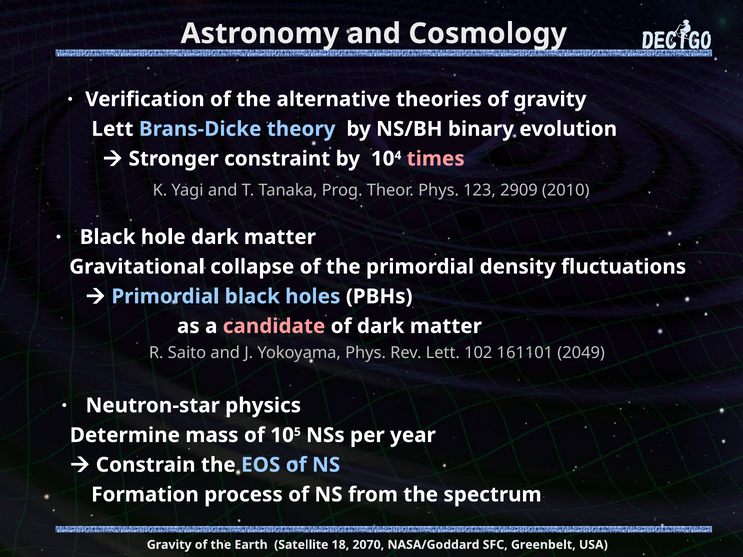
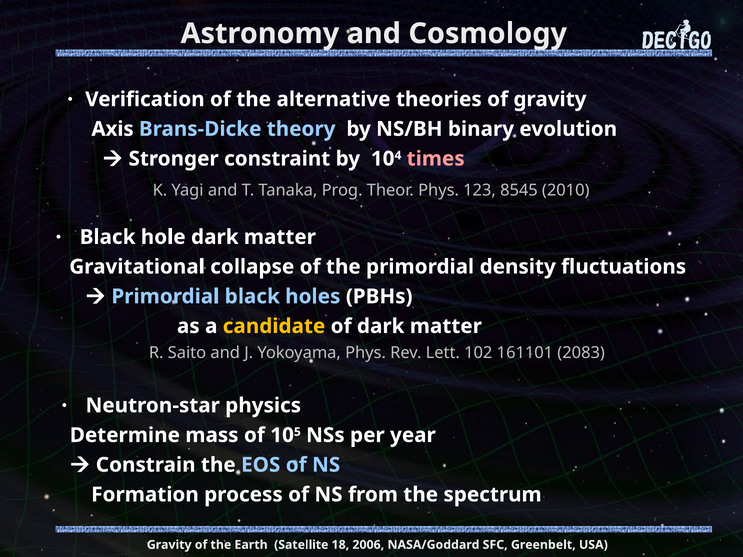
Lett: Lett -> Axis (113, 129)
2909: 2909 -> 8545 (519, 190)
candidate colour: pink -> yellow (274, 326)
2049: 2049 -> 2083 (581, 353)
2070: 2070 -> 2006 (368, 545)
